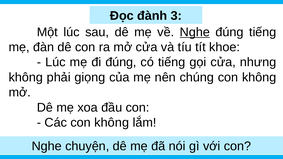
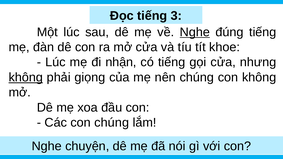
Đọc đành: đành -> tiếng (152, 16)
đi đúng: đúng -> nhận (121, 62)
không underline: none -> present (26, 77)
Các con không: không -> chúng (112, 123)
